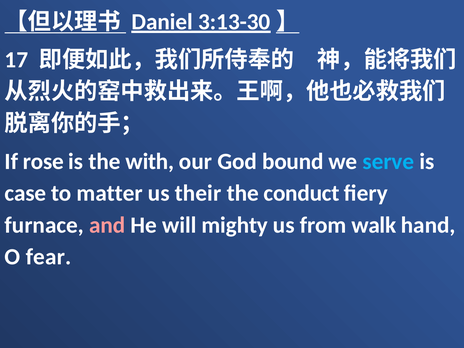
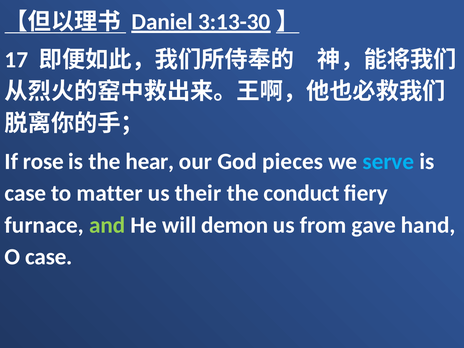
with: with -> hear (150, 162)
bound: bound -> pieces (293, 162)
and colour: pink -> light green (107, 225)
mighty: mighty -> demon (235, 225)
walk: walk -> gave (374, 225)
O fear: fear -> case (49, 257)
